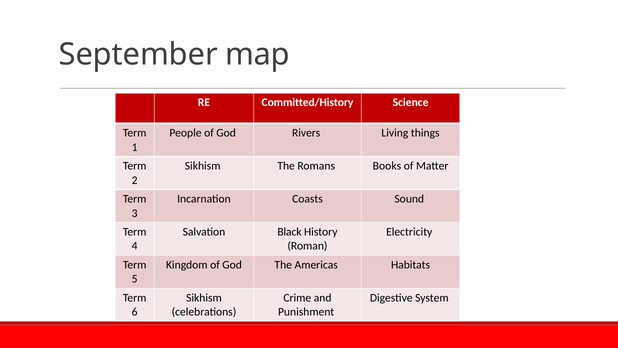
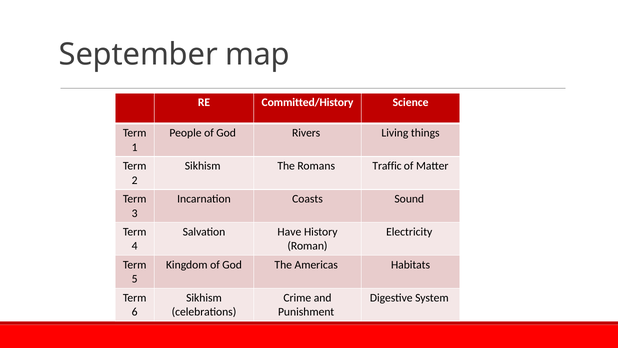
Books: Books -> Traffic (387, 166)
Black: Black -> Have (289, 232)
